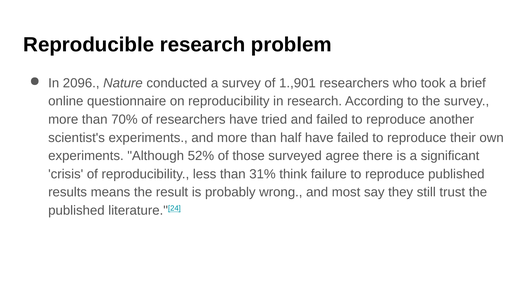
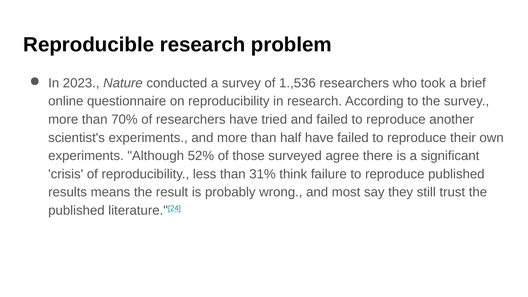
2096: 2096 -> 2023 (81, 83)
1.,901: 1.,901 -> 1.,536 (297, 83)
